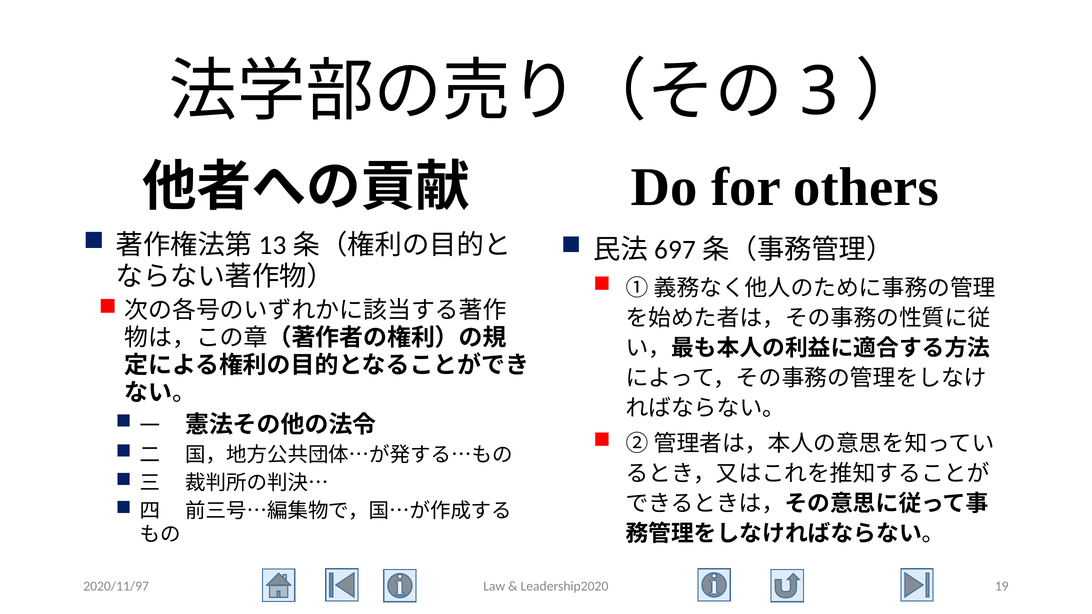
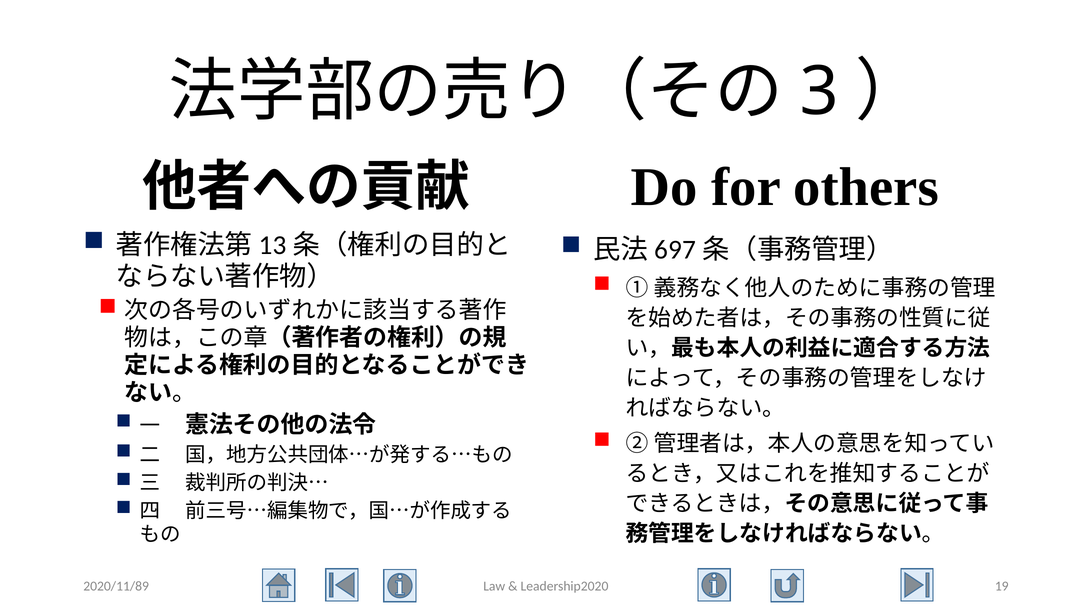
2020/11/97: 2020/11/97 -> 2020/11/89 (116, 587)
